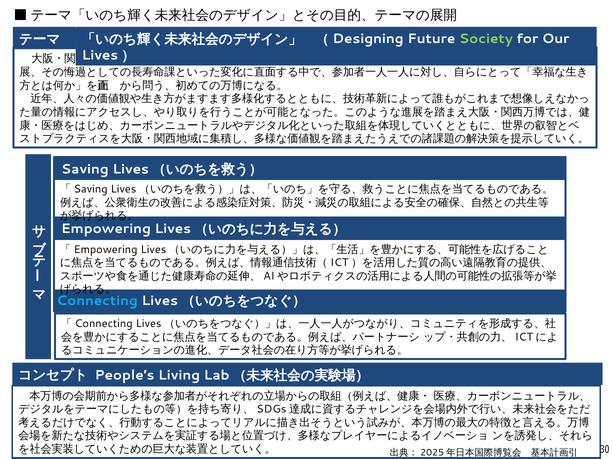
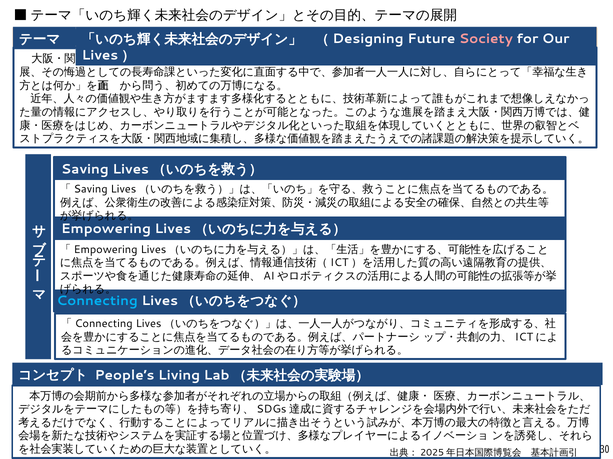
Society colour: light green -> pink (486, 39)
